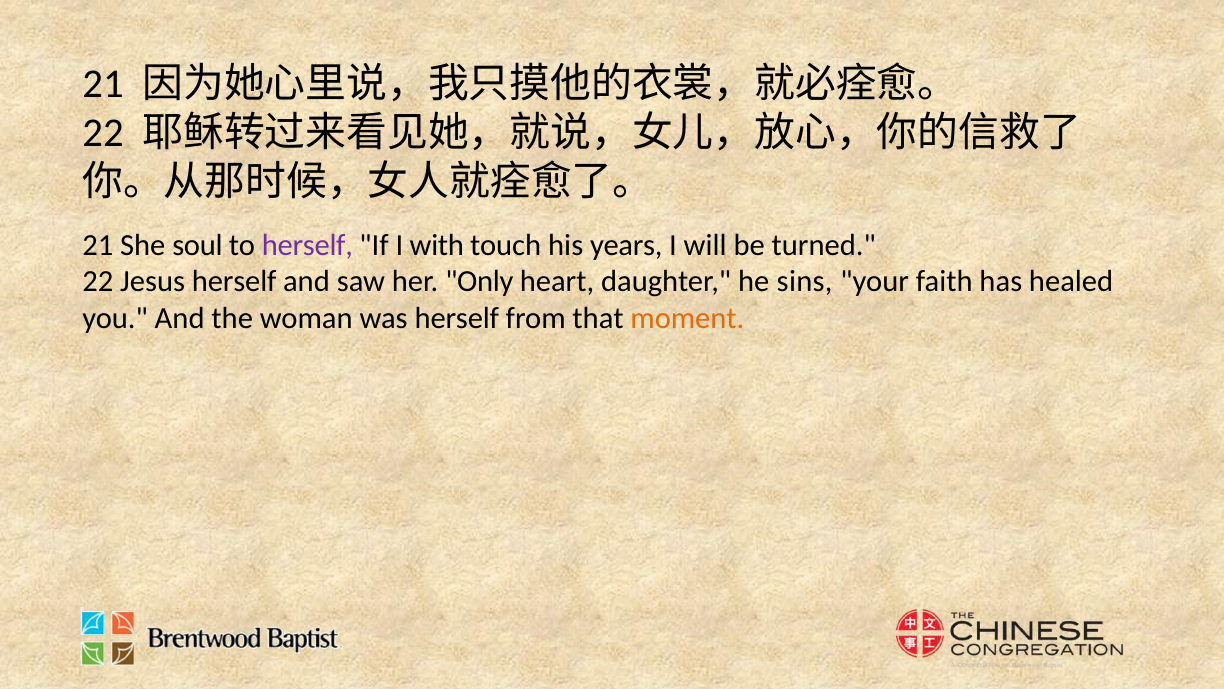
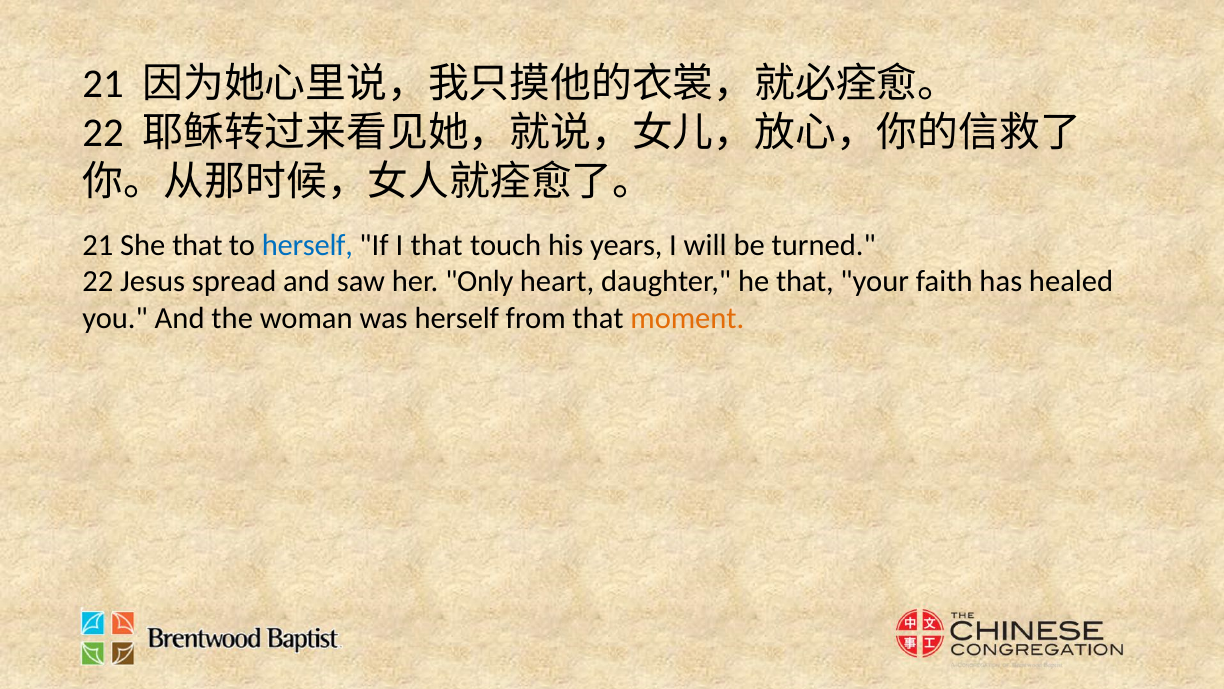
She soul: soul -> that (197, 245)
herself colour: purple -> blue (307, 245)
I with: with -> that (437, 245)
Jesus herself: herself -> spread (234, 282)
he sins: sins -> that (805, 282)
